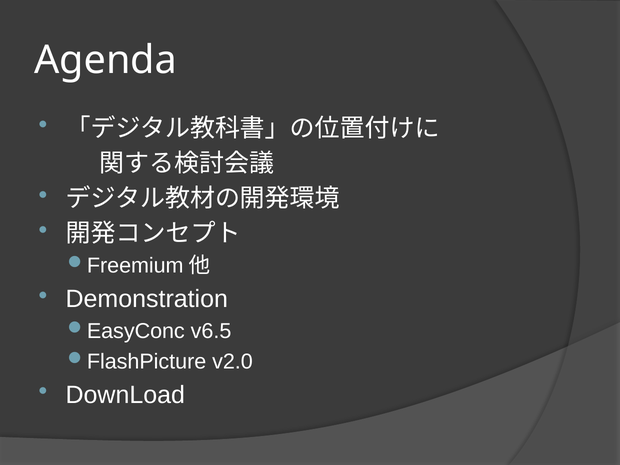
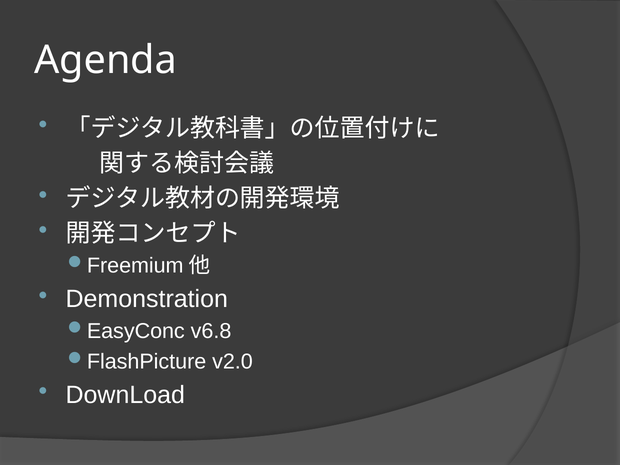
v6.5: v6.5 -> v6.8 (211, 331)
